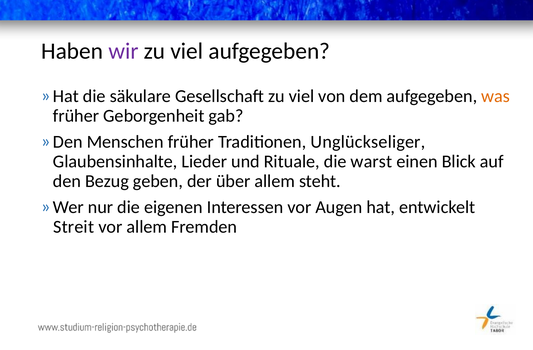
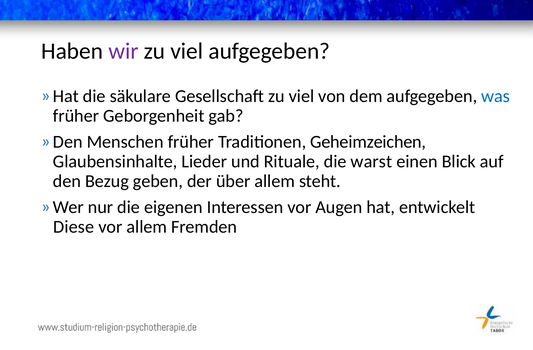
was colour: orange -> blue (496, 96)
Unglückseliger: Unglückseliger -> Geheimzeichen (368, 142)
Streit: Streit -> Diese (74, 227)
